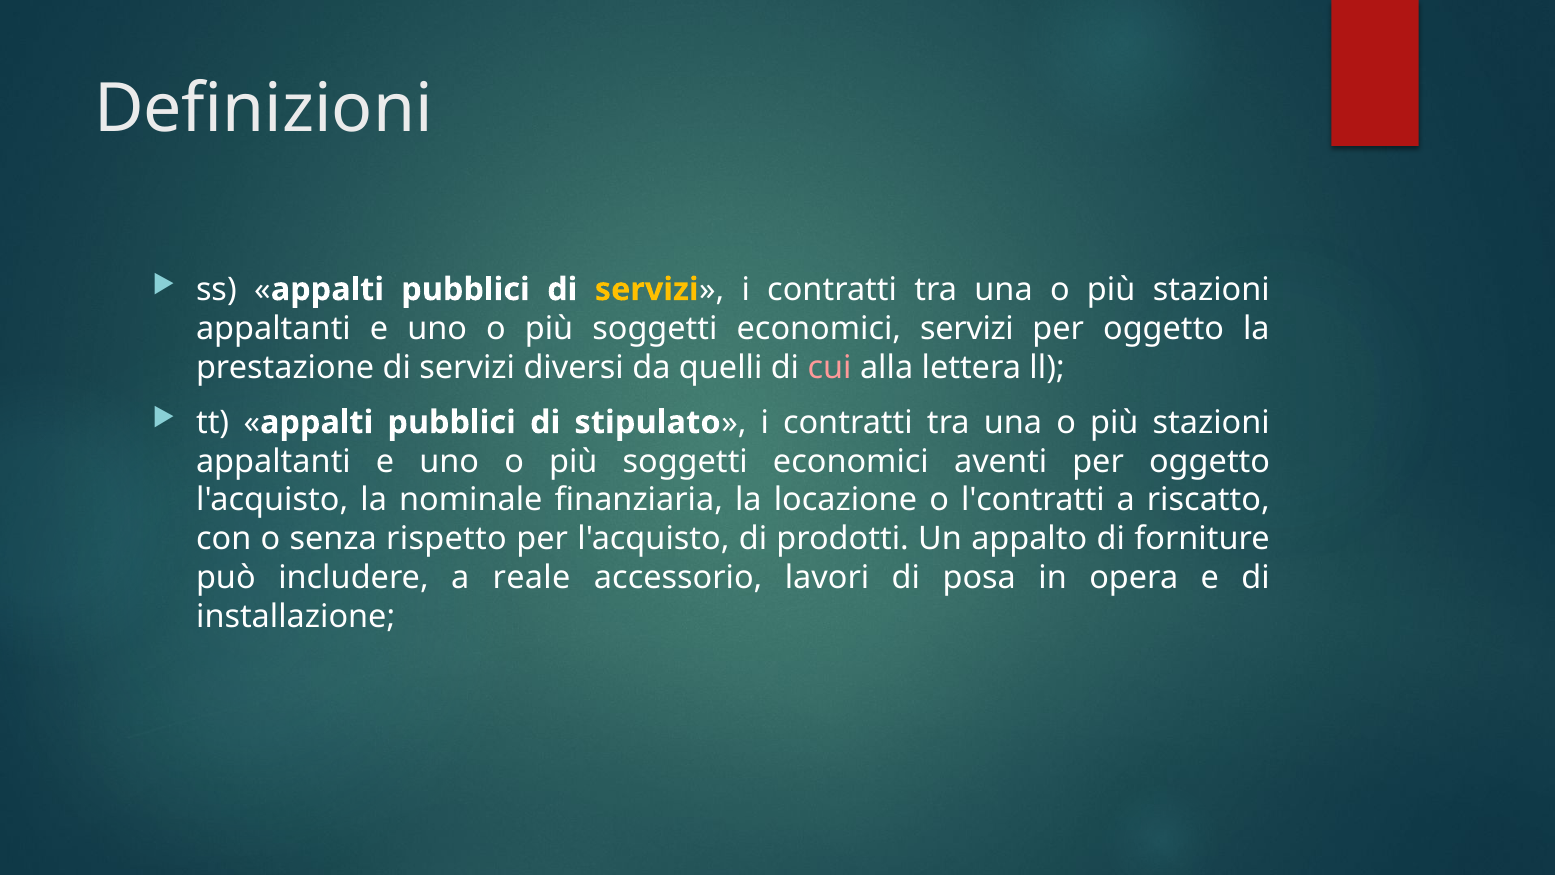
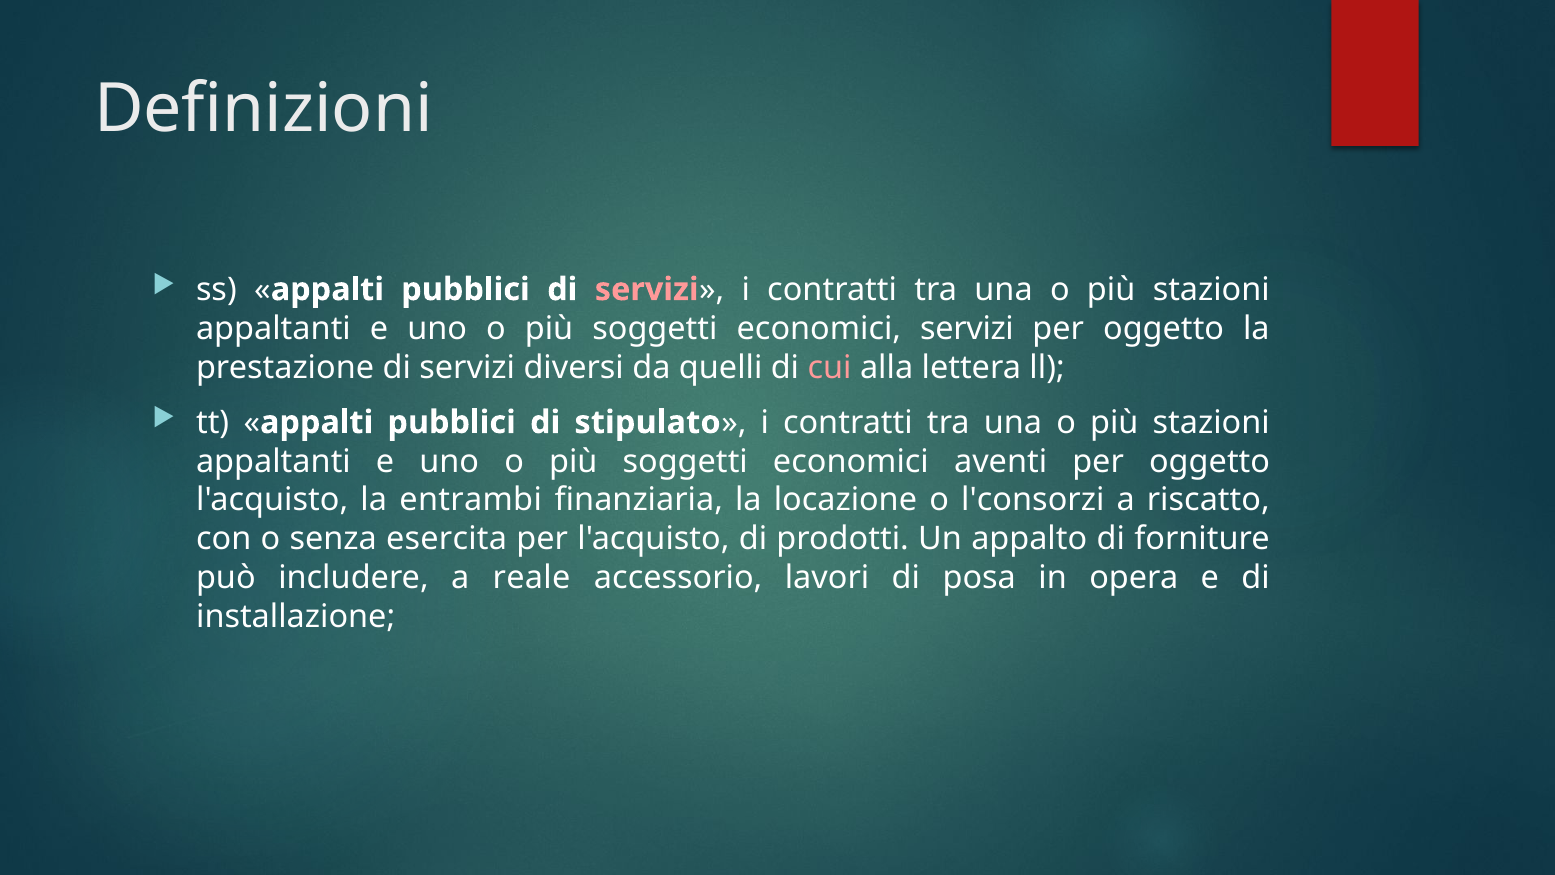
servizi colour: yellow -> pink (647, 289)
nominale: nominale -> entrambi (471, 500)
l'contratti: l'contratti -> l'consorzi (1033, 500)
rispetto: rispetto -> esercita (447, 539)
